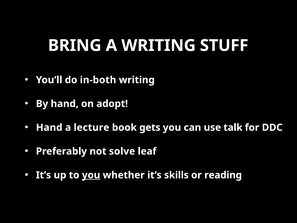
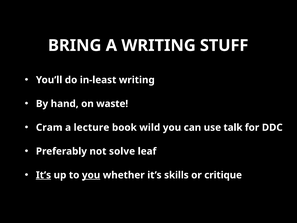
in-both: in-both -> in-least (98, 80)
adopt: adopt -> waste (112, 104)
Hand: Hand -> Cram (49, 127)
gets: gets -> wild (150, 127)
It’s underline: none -> present (43, 175)
reading: reading -> critique (223, 175)
